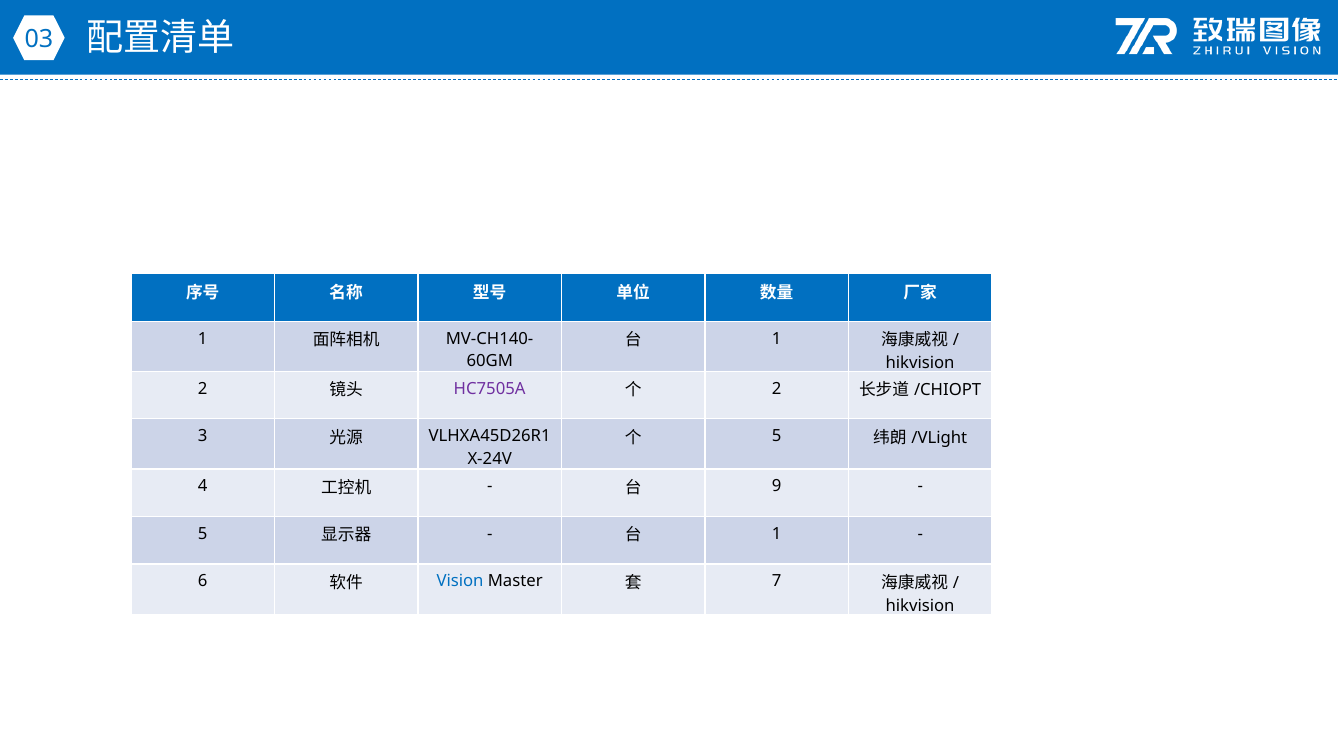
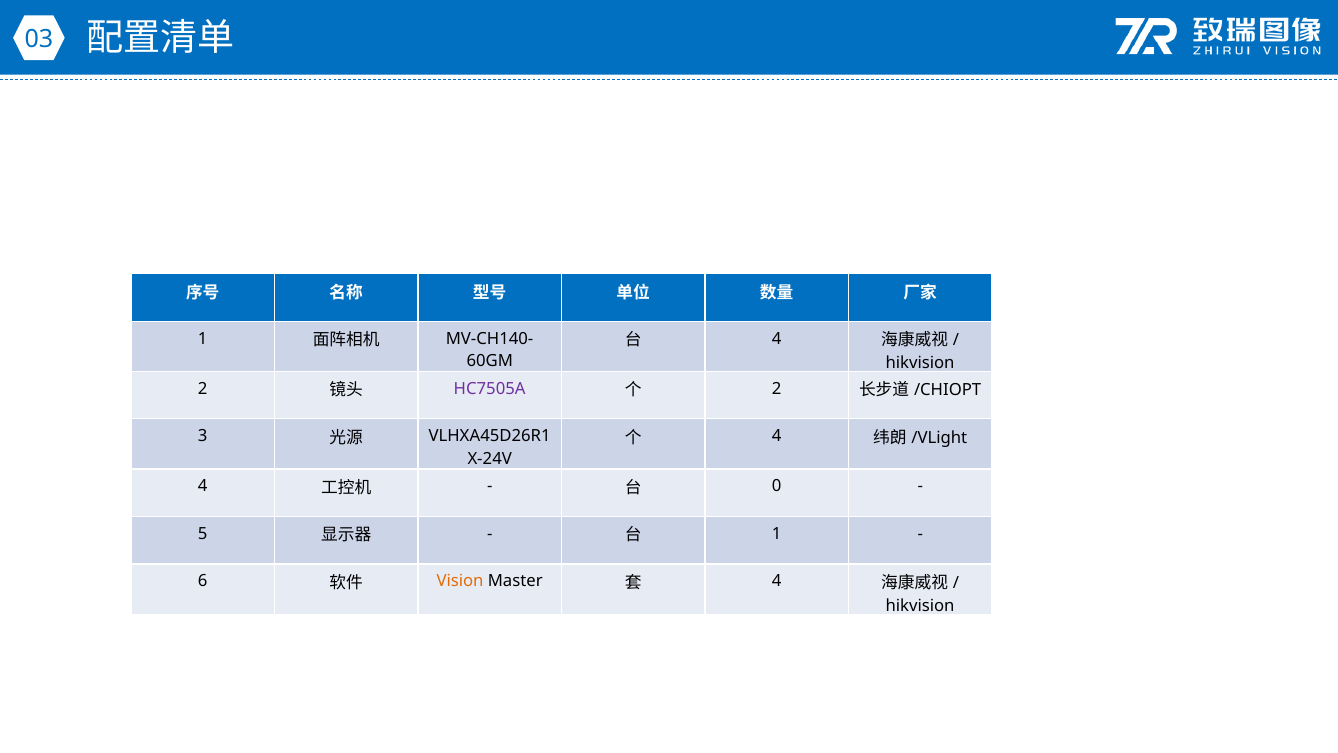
1: 1 -> 4 (777, 338)
5: 5 -> 4 (777, 436)
9: 9 -> 0 (777, 486)
Vision colour: blue -> orange (460, 581)
7: 7 -> 4 (777, 581)
